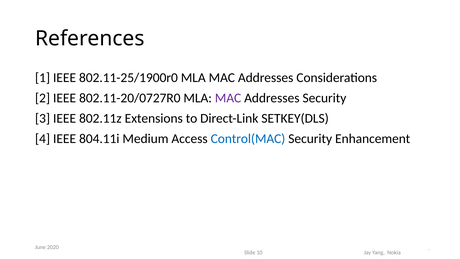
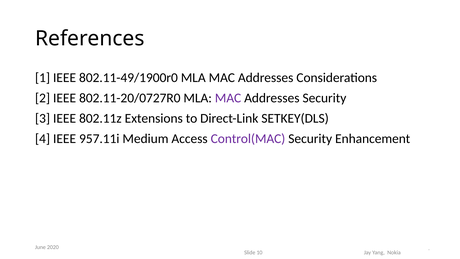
802.11-25/1900r0: 802.11-25/1900r0 -> 802.11-49/1900r0 (128, 78)
804.11i: 804.11i -> 957.11i (99, 139)
Control(MAC colour: blue -> purple (248, 139)
